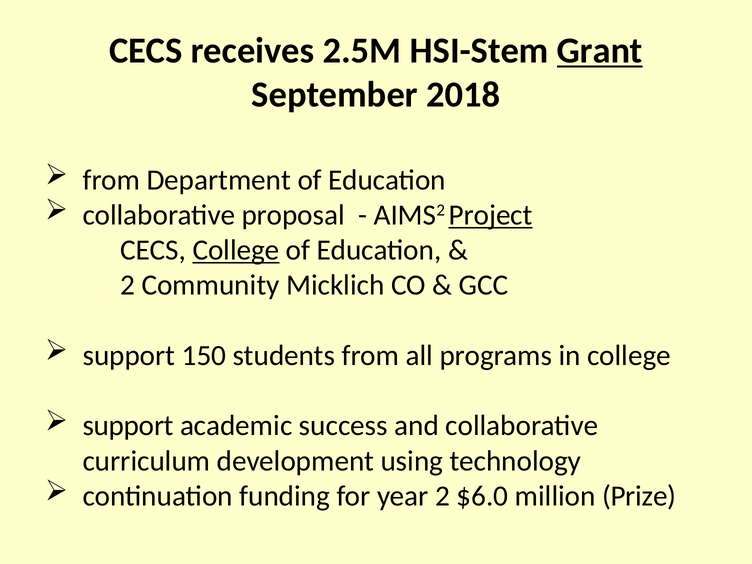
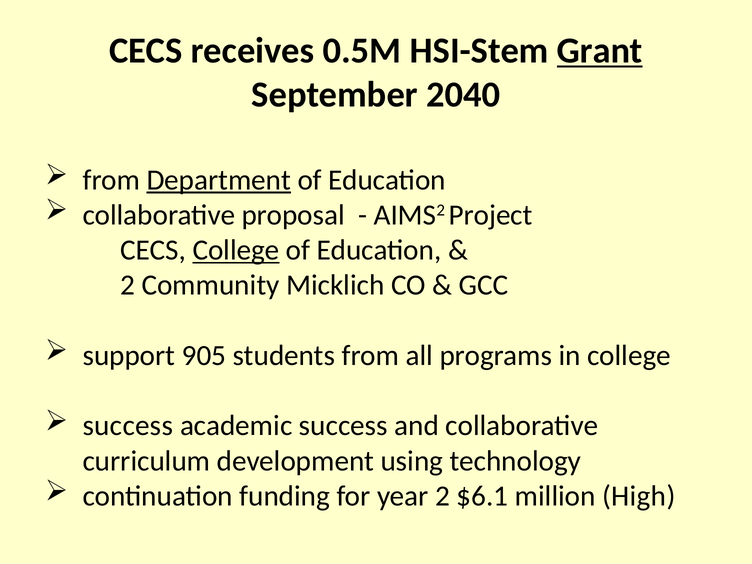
2.5M: 2.5M -> 0.5M (362, 51)
2018: 2018 -> 2040 (463, 95)
Department underline: none -> present (219, 180)
Project underline: present -> none (491, 215)
150: 150 -> 905 (204, 356)
support: support -> success (128, 426)
$6.0: $6.0 -> $6.1 (482, 496)
Prize: Prize -> High (639, 496)
